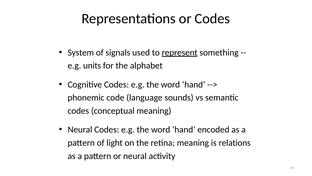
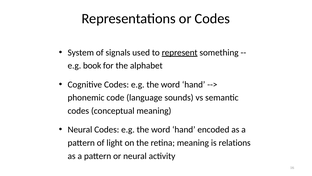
units: units -> book (92, 65)
